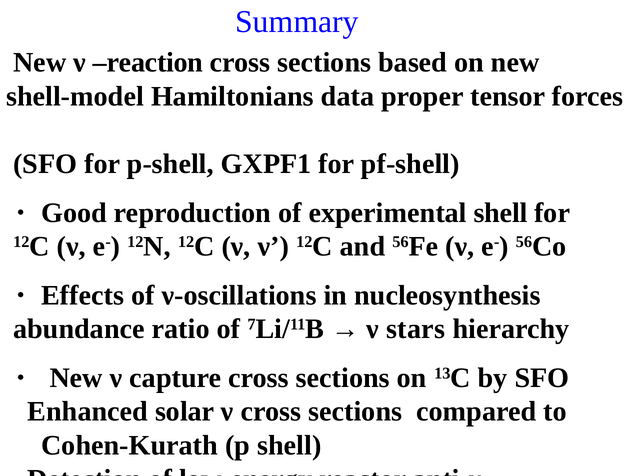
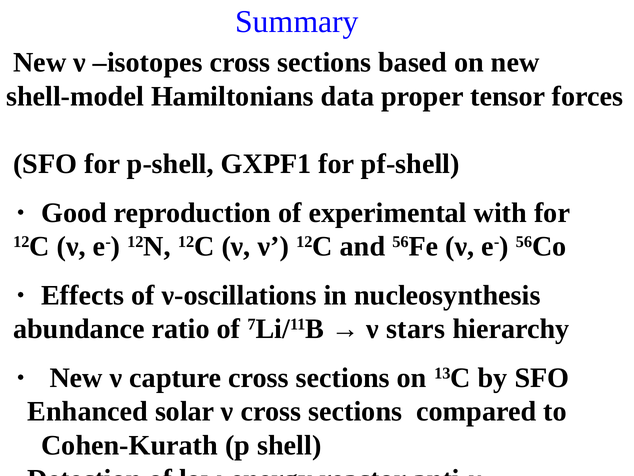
reaction: reaction -> isotopes (148, 62)
experimental shell: shell -> with (500, 213)
